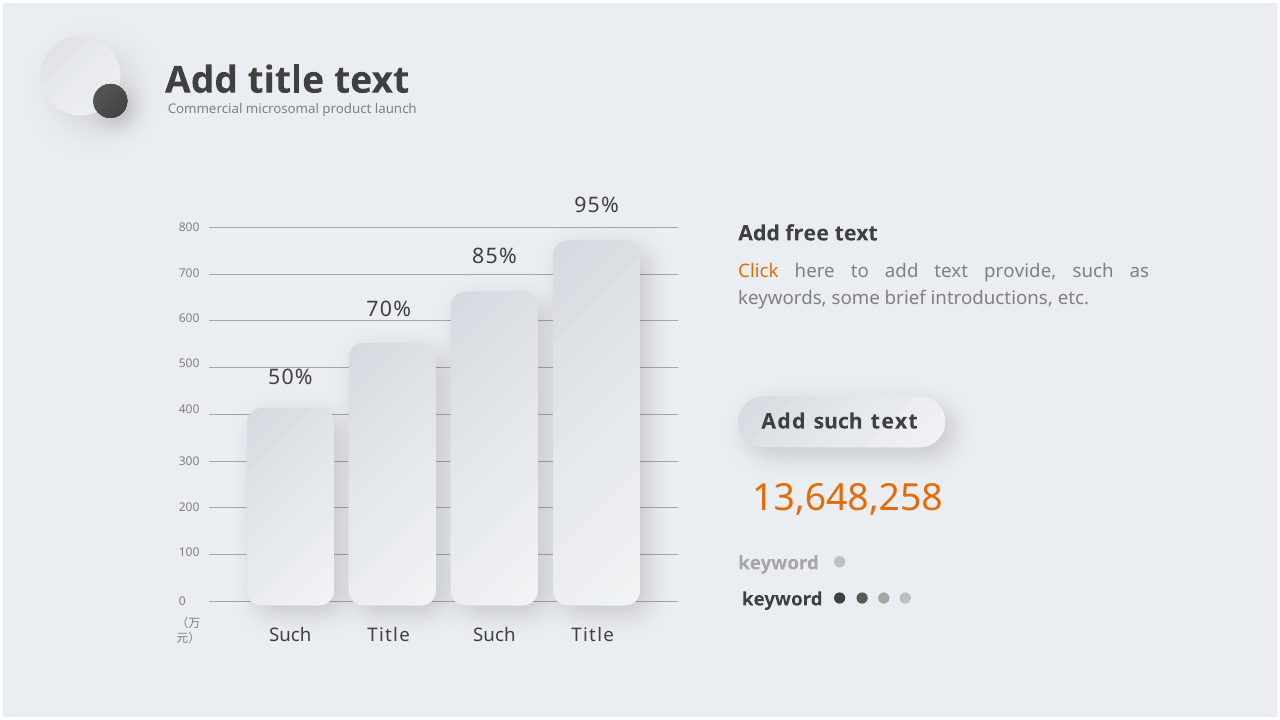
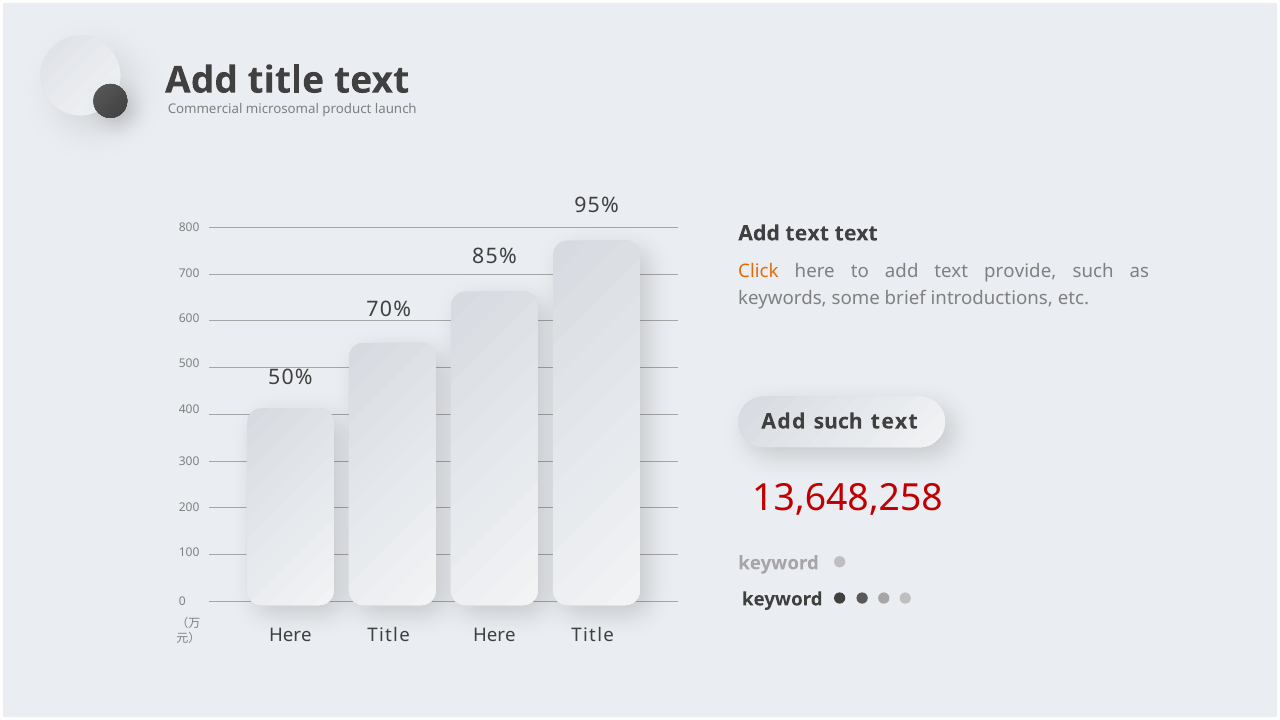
free: free -> text (807, 233)
13,648,258 colour: orange -> red (847, 498)
Such: Such -> Here (290, 635)
Title Such: Such -> Here (494, 635)
